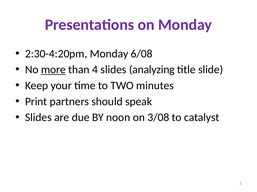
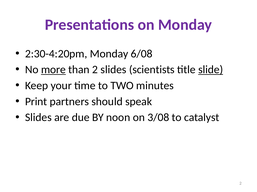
than 4: 4 -> 2 (95, 70)
analyzing: analyzing -> scientists (152, 70)
slide underline: none -> present (211, 70)
